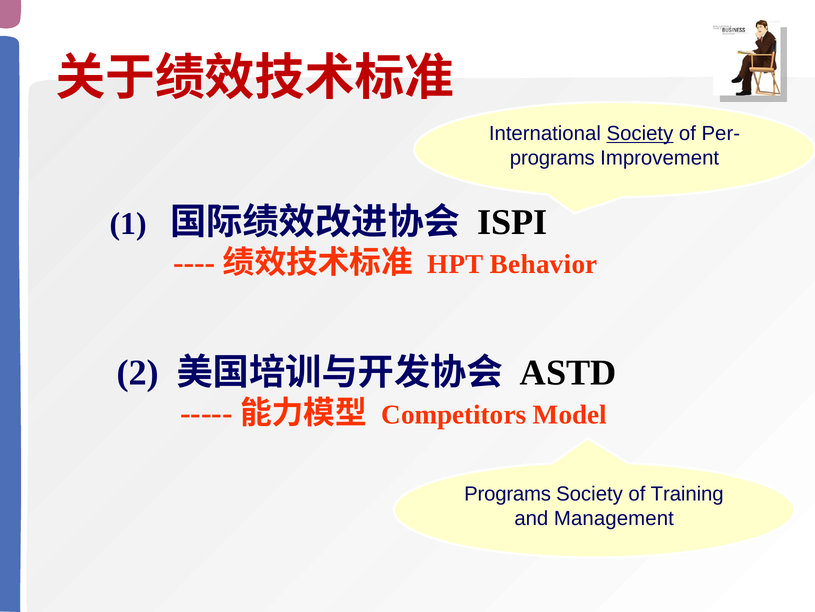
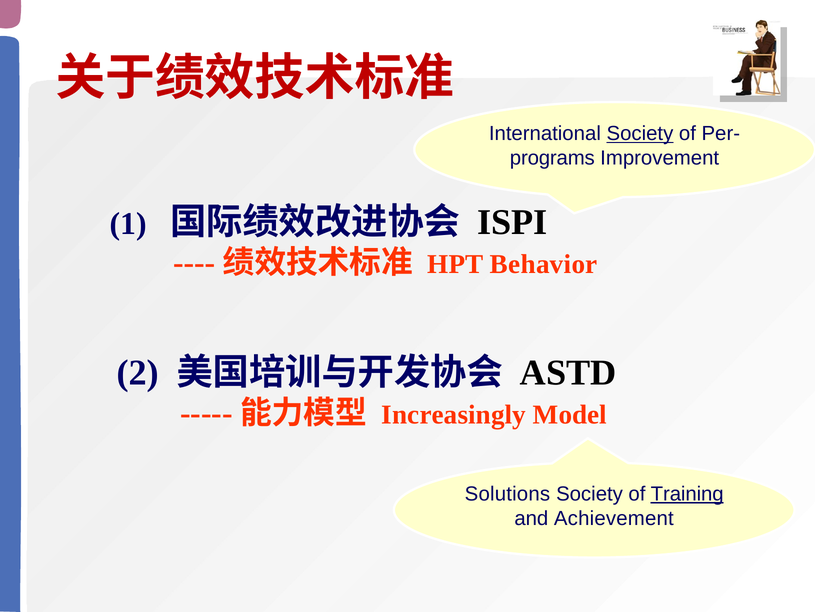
Competitors: Competitors -> Increasingly (454, 414)
Programs: Programs -> Solutions (507, 493)
Training underline: none -> present (687, 493)
Management: Management -> Achievement (614, 518)
